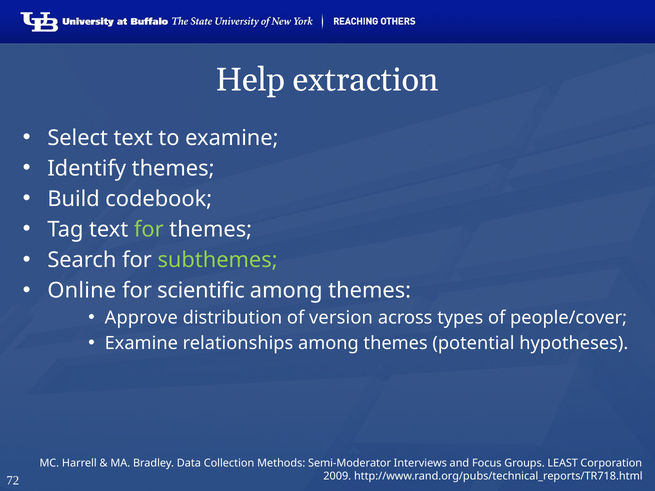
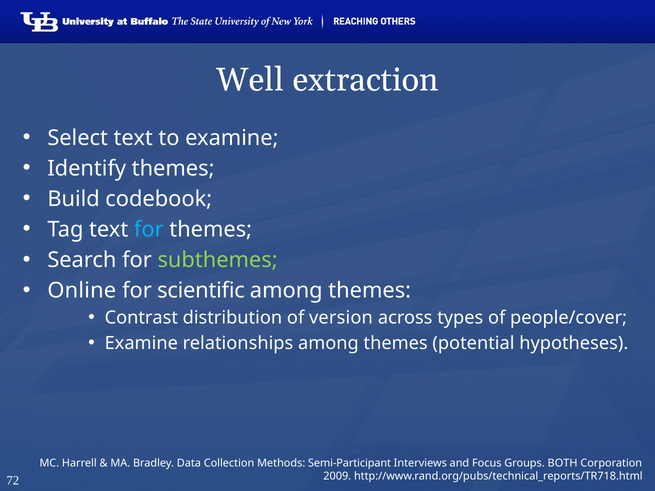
Help: Help -> Well (250, 80)
for colour: light green -> light blue (149, 230)
Approve: Approve -> Contrast (141, 318)
Semi-Moderator: Semi-Moderator -> Semi-Participant (350, 463)
LEAST: LEAST -> BOTH (563, 463)
